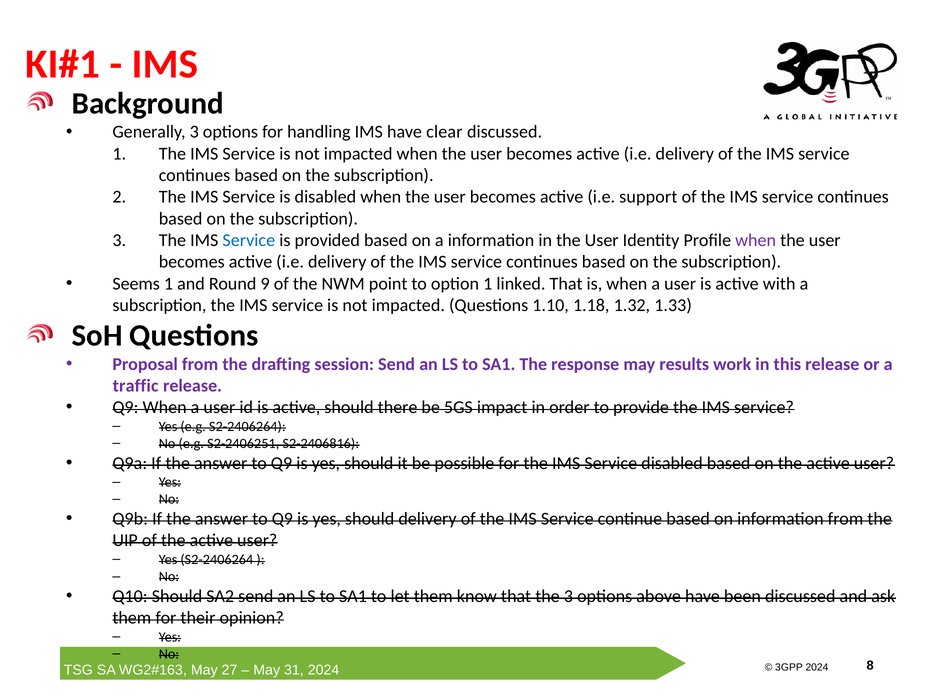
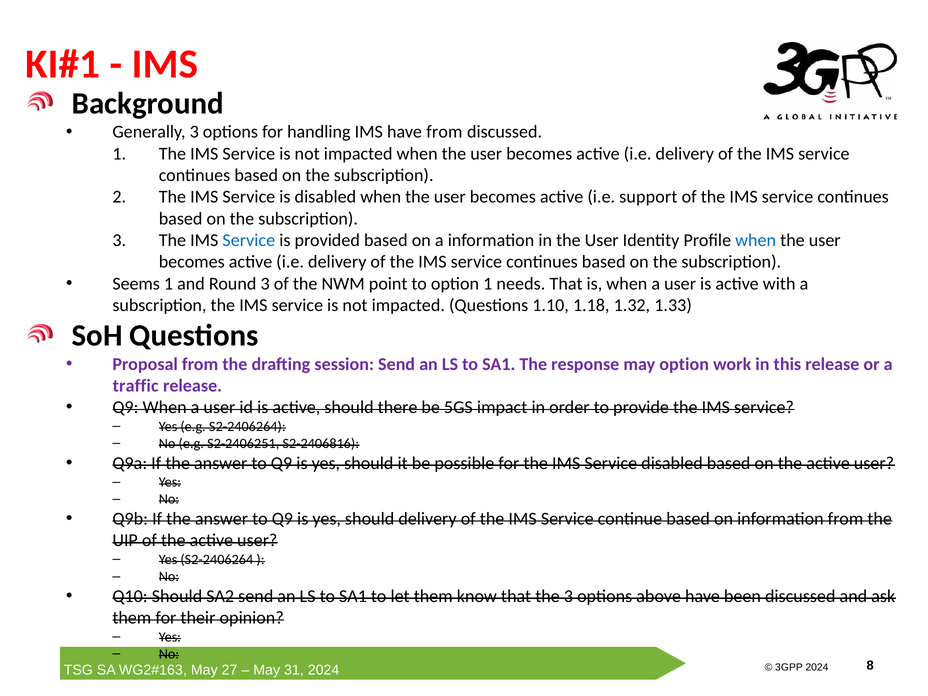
have clear: clear -> from (444, 132)
when colour: purple -> blue (756, 240)
Round 9: 9 -> 3 (265, 284)
linked: linked -> needs (521, 284)
may results: results -> option (684, 364)
